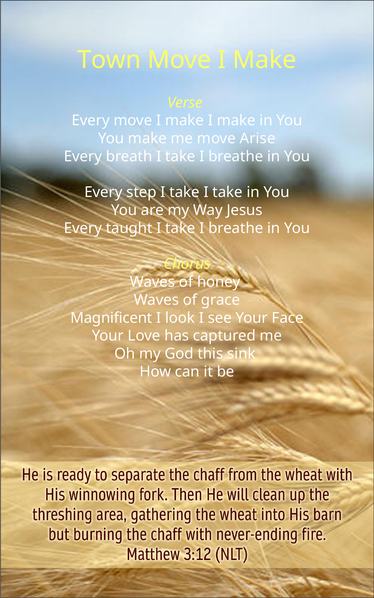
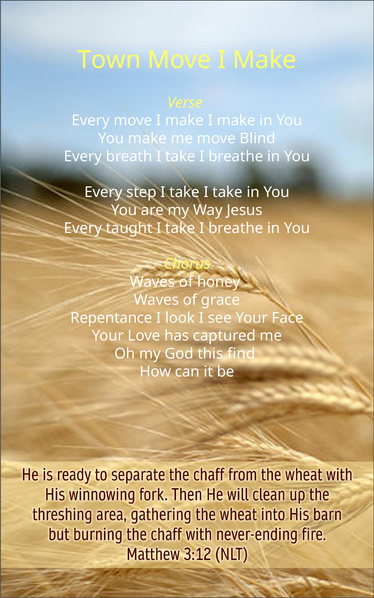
Arise: Arise -> Blind (258, 139)
Magnificent: Magnificent -> Repentance (111, 318)
sink: sink -> find (241, 354)
